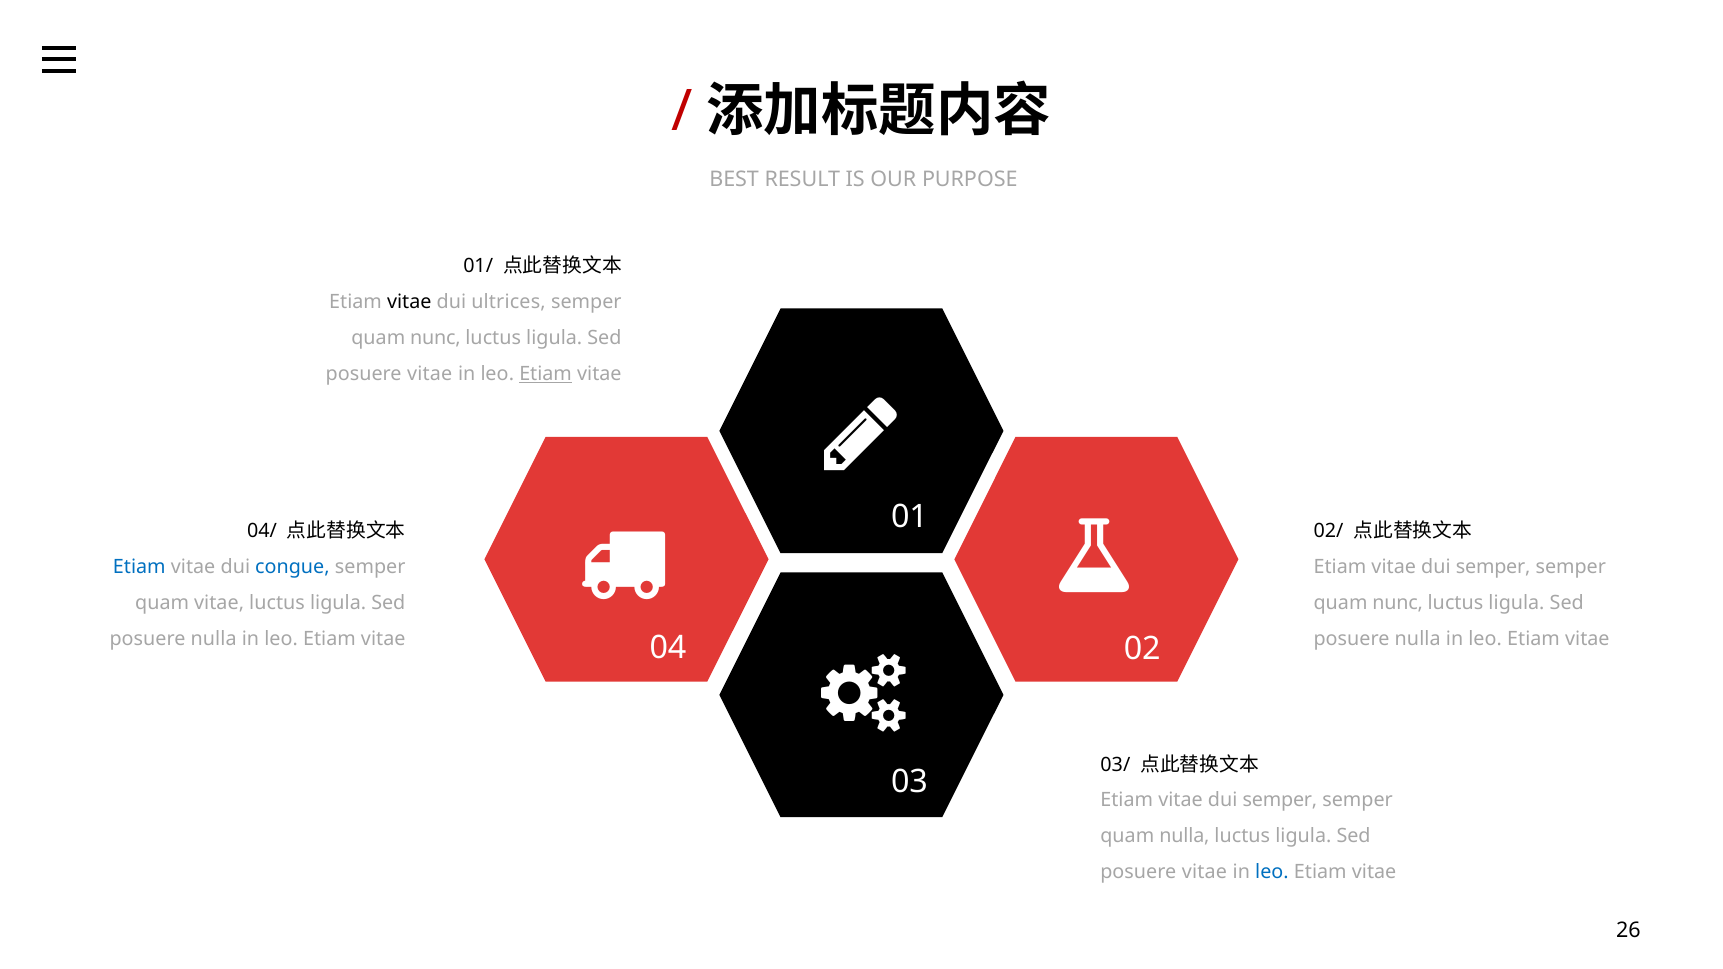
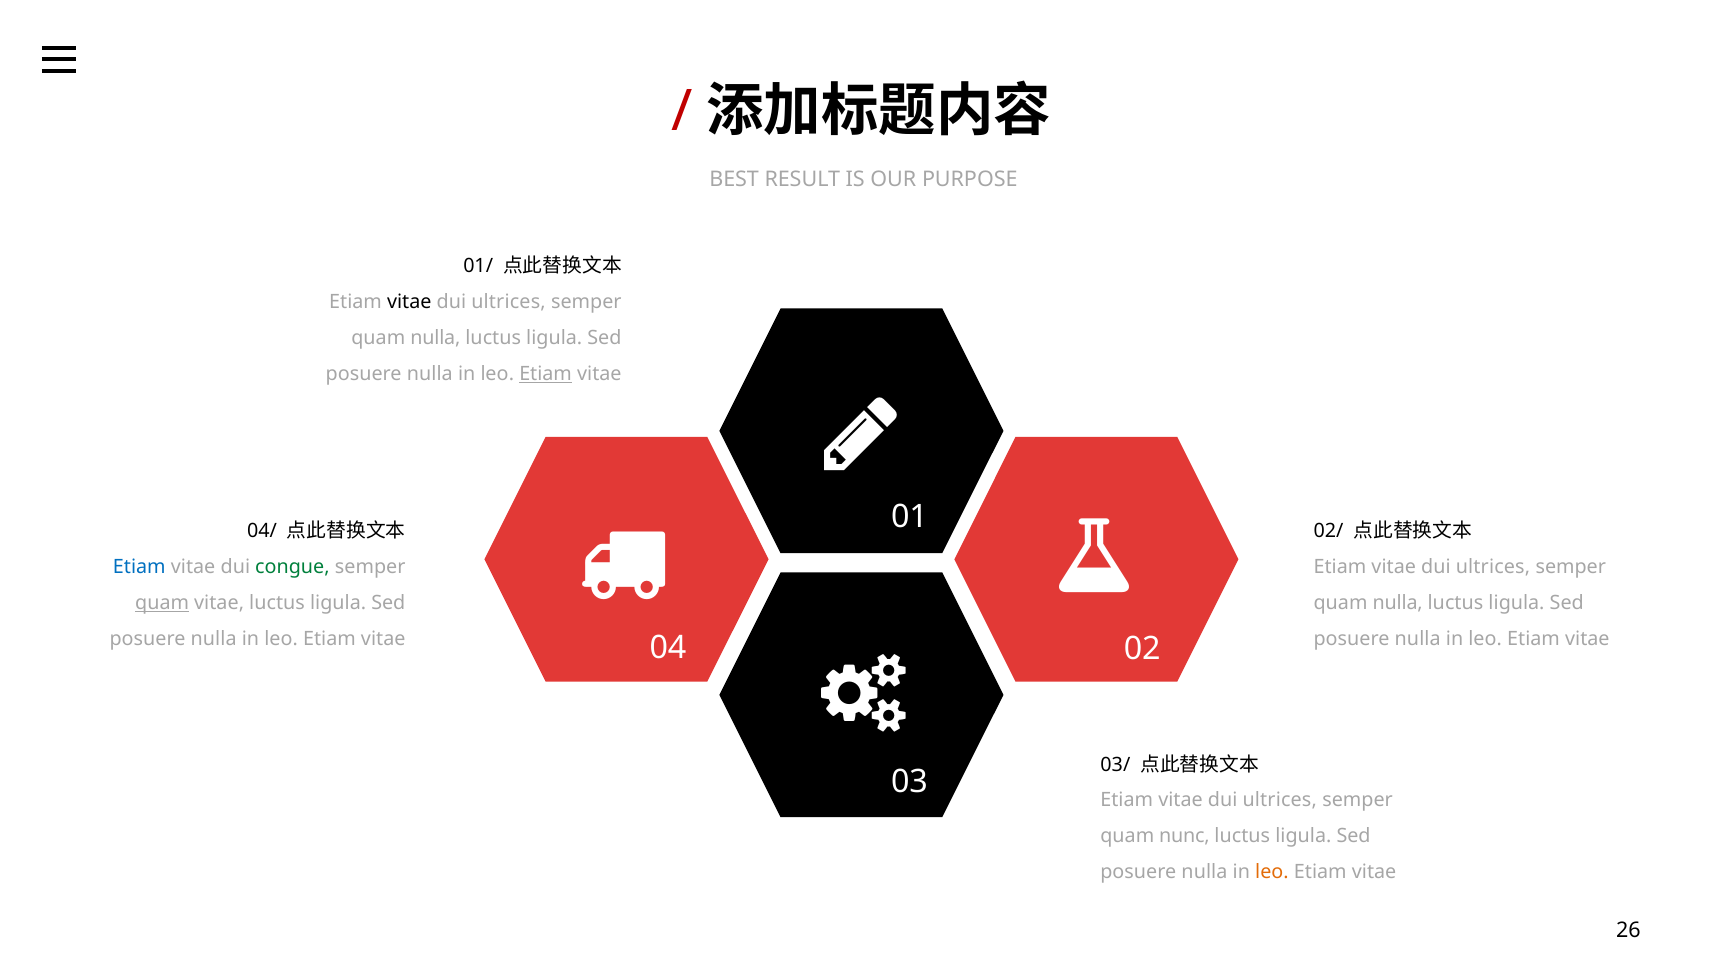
nunc: nunc -> nulla (435, 338)
vitae: vitae -> nulla (430, 374)
congue colour: blue -> green (292, 567)
semper: semper -> ultrices (1493, 567)
quam underline: none -> present (162, 603)
nunc: nunc -> nulla (1398, 603)
semper: semper -> ultrices (1280, 801)
quam nulla: nulla -> nunc (1184, 836)
vitae: vitae -> nulla (1204, 872)
leo colour: blue -> orange (1272, 872)
